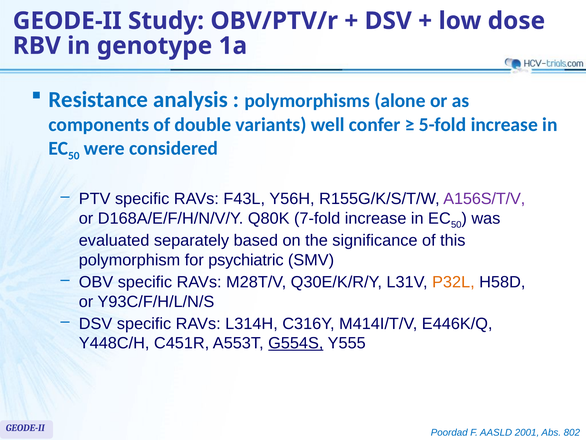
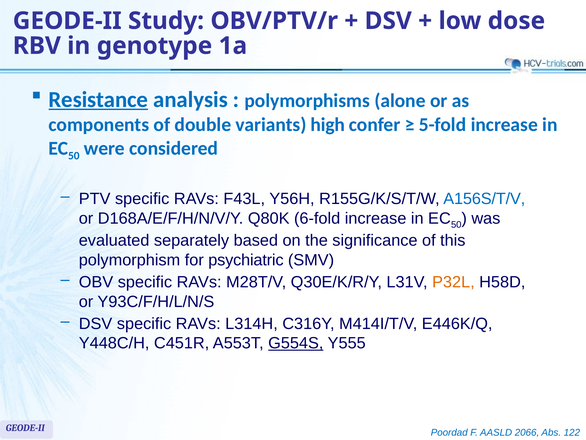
Resistance underline: none -> present (98, 100)
well: well -> high (328, 125)
A156S/T/V colour: purple -> blue (484, 199)
7-fold: 7-fold -> 6-fold (317, 218)
2001: 2001 -> 2066 (527, 432)
802: 802 -> 122 (572, 432)
